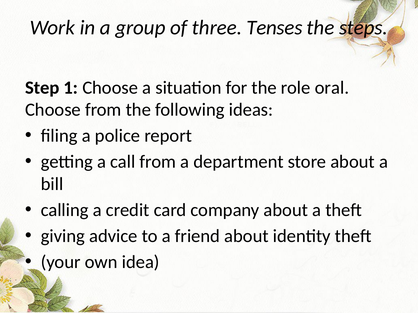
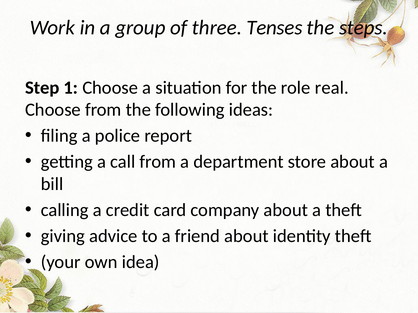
oral: oral -> real (332, 88)
